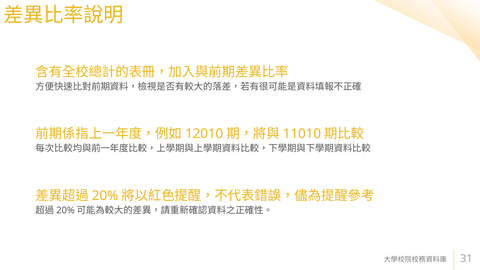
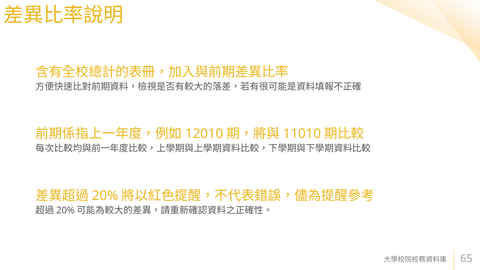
31: 31 -> 65 (466, 259)
